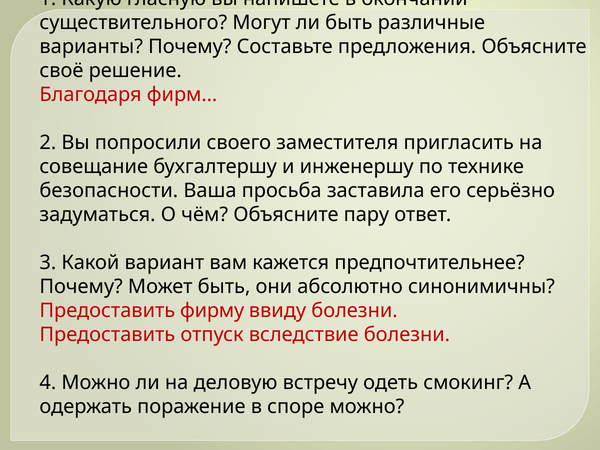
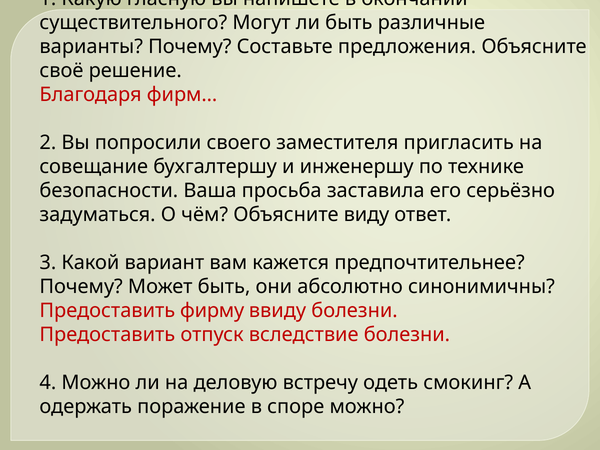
пару: пару -> виду (366, 214)
